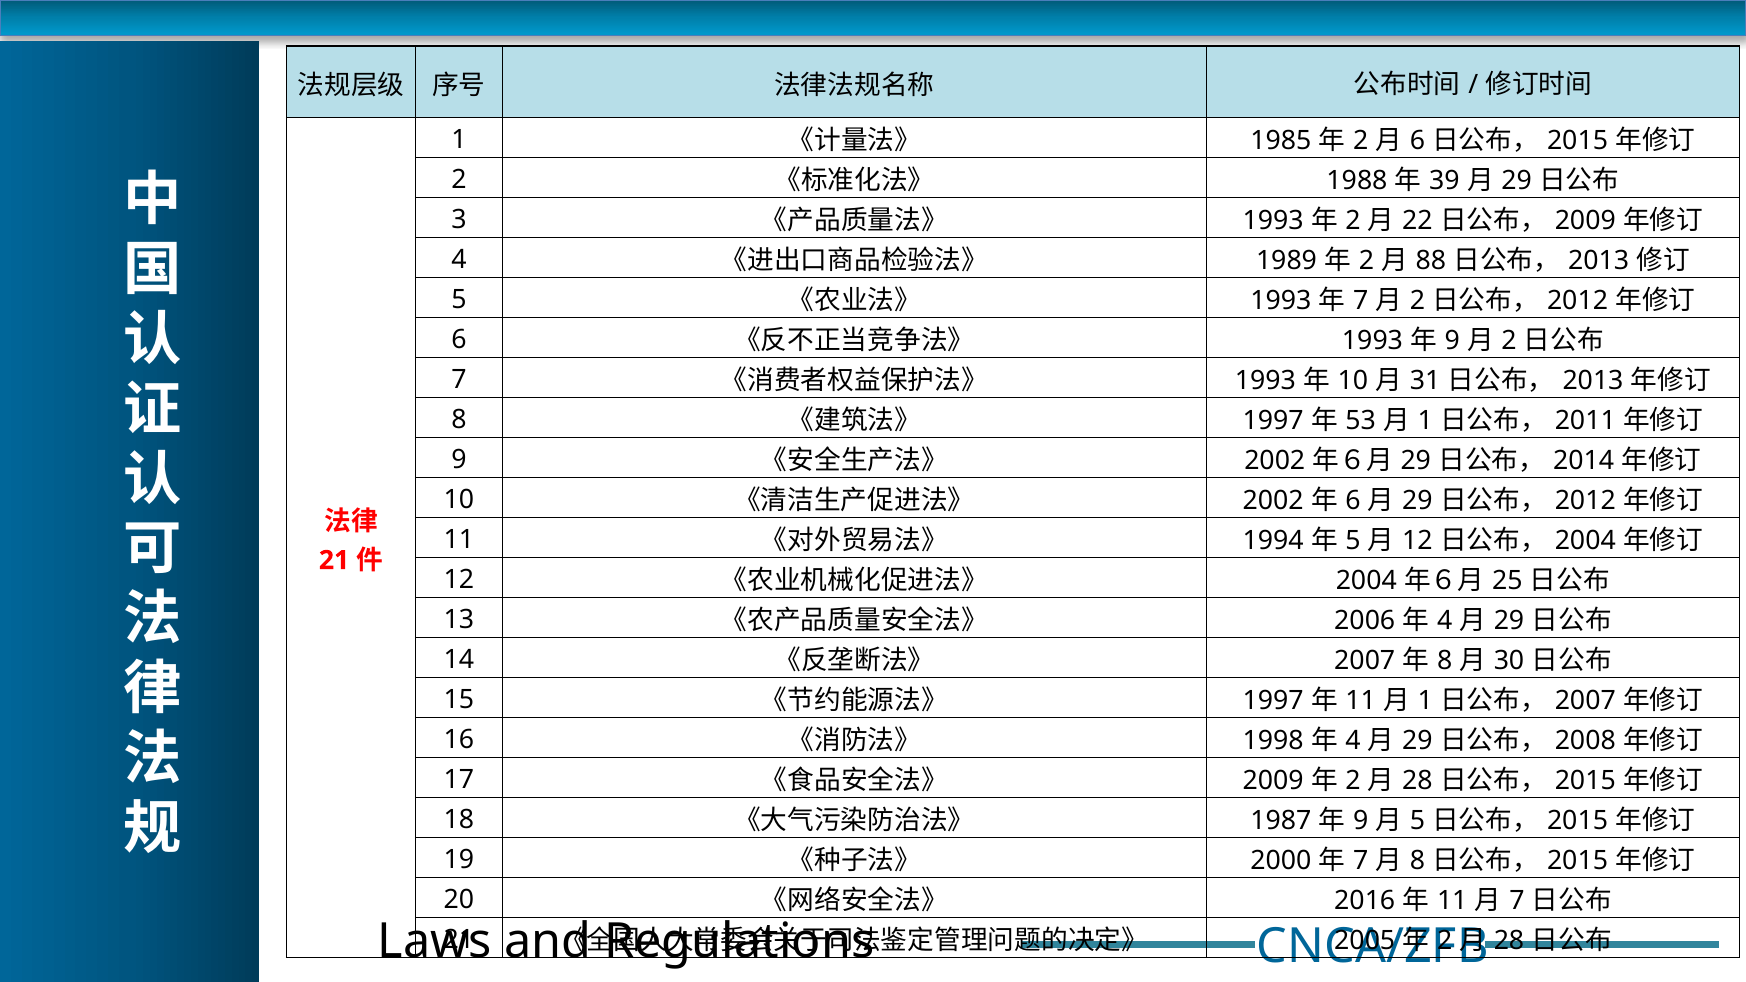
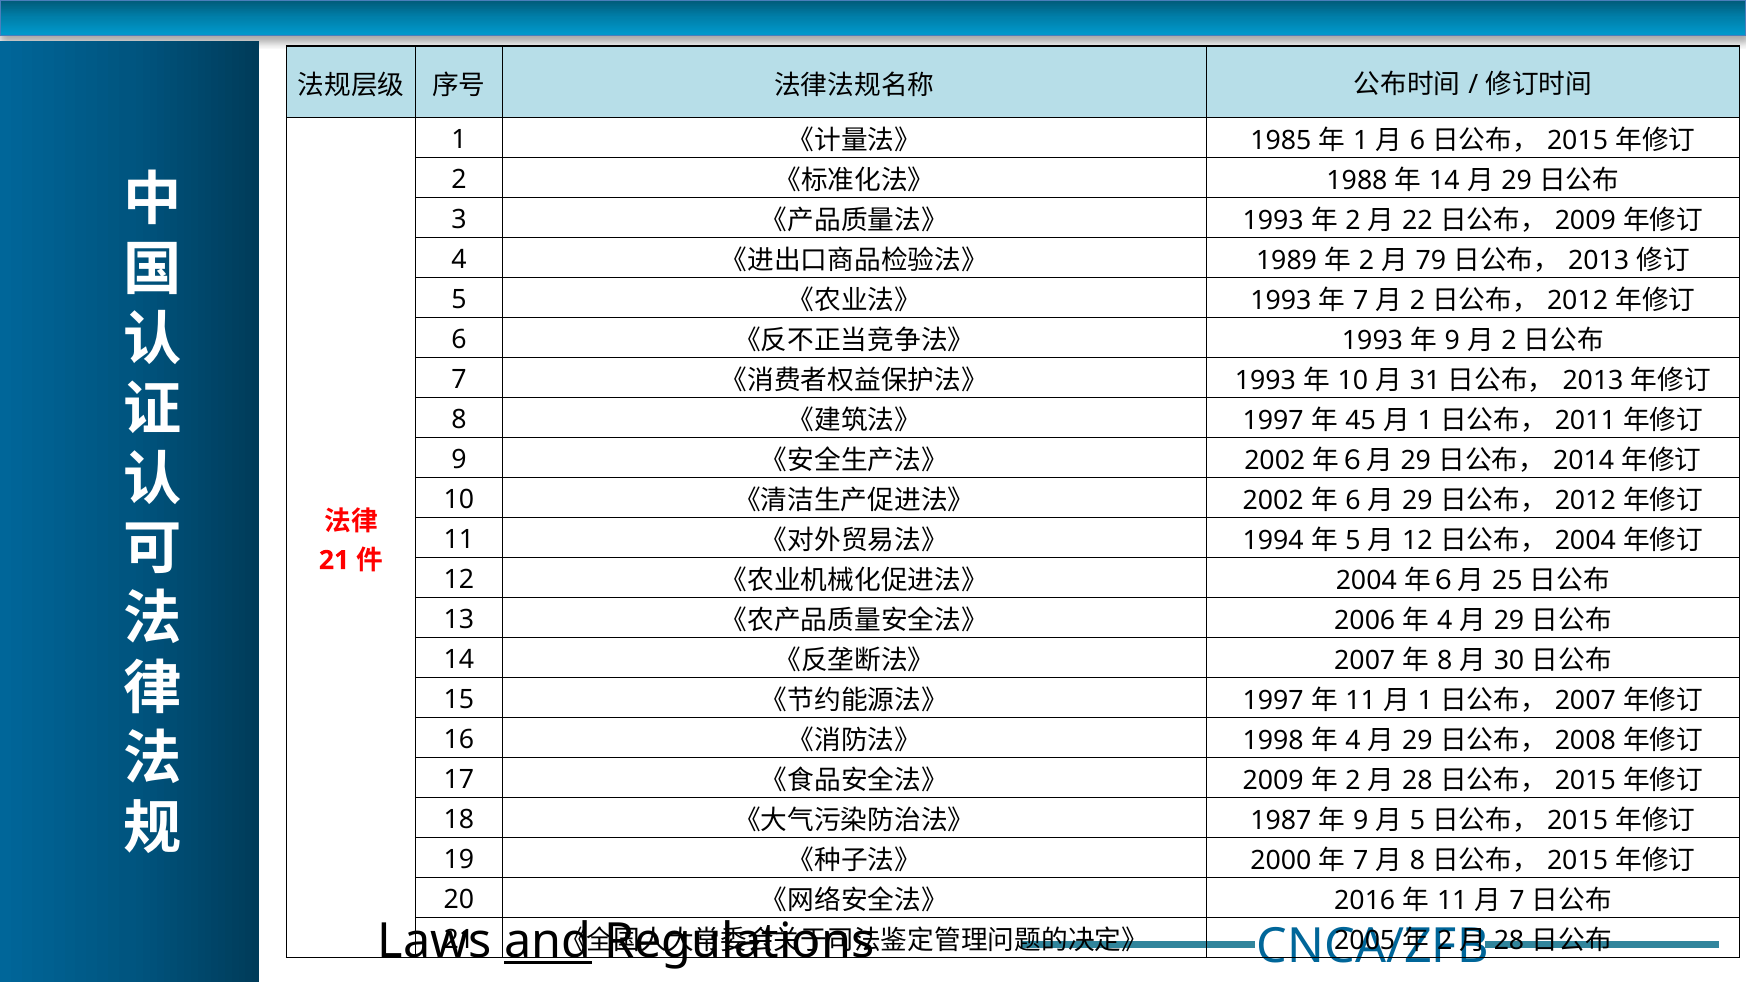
2: 2 -> 1 (1361, 141)
39: 39 -> 14 (1444, 181)
88: 88 -> 79 (1431, 261)
53: 53 -> 45 (1361, 421)
and underline: none -> present (548, 941)
